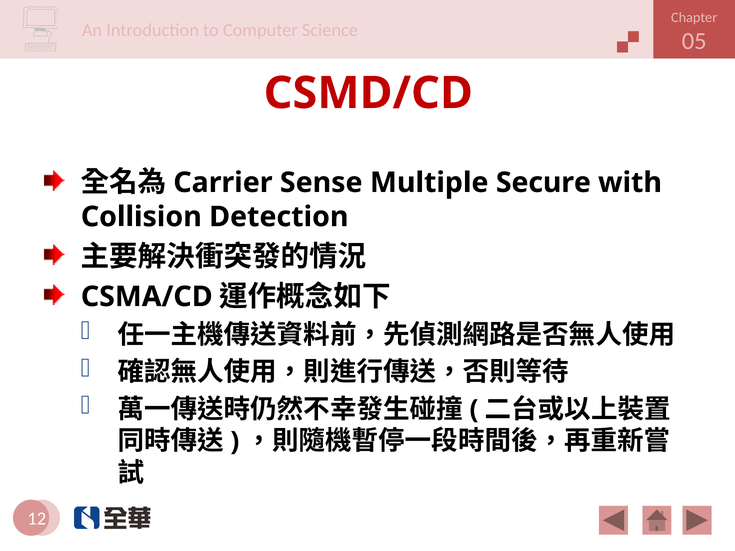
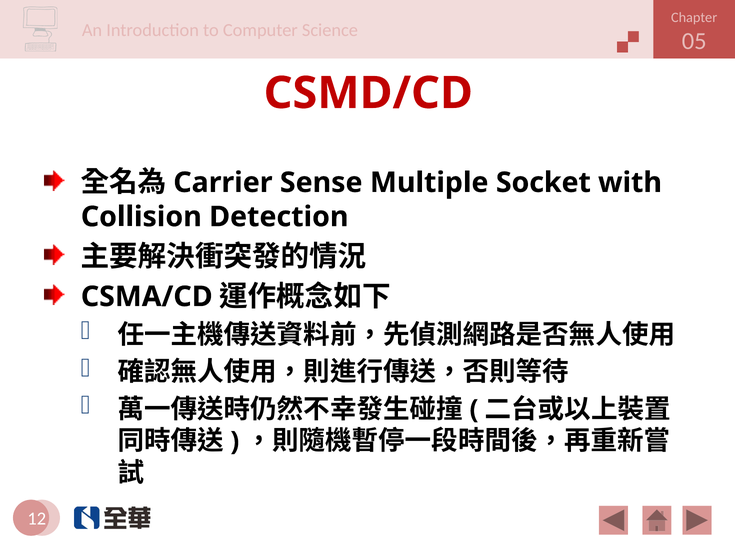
Secure: Secure -> Socket (543, 183)
